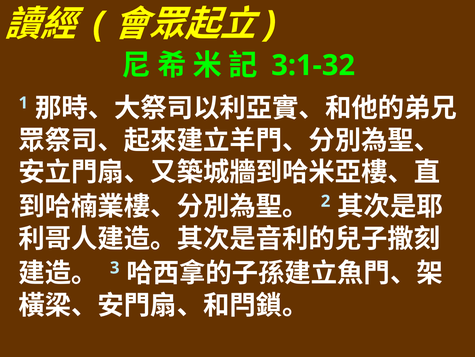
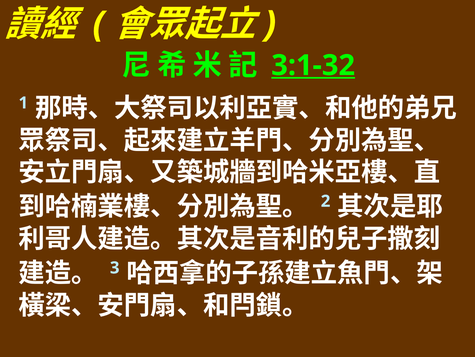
3:1-32 underline: none -> present (313, 65)
